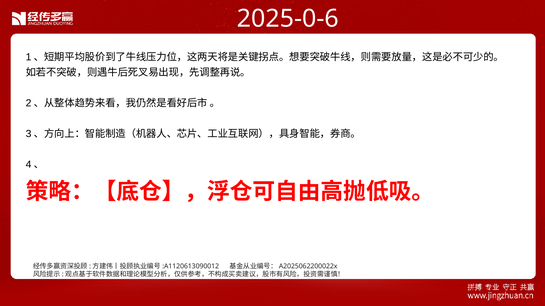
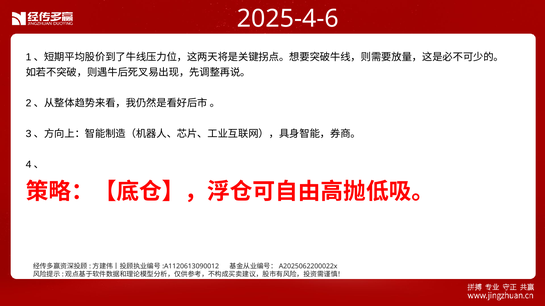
2025-0-6: 2025-0-6 -> 2025-4-6 (288, 19)
